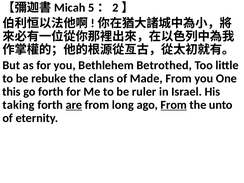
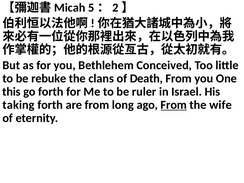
Betrothed: Betrothed -> Conceived (164, 65)
Made: Made -> Death (146, 79)
are underline: present -> none (74, 105)
unto: unto -> wife (221, 105)
